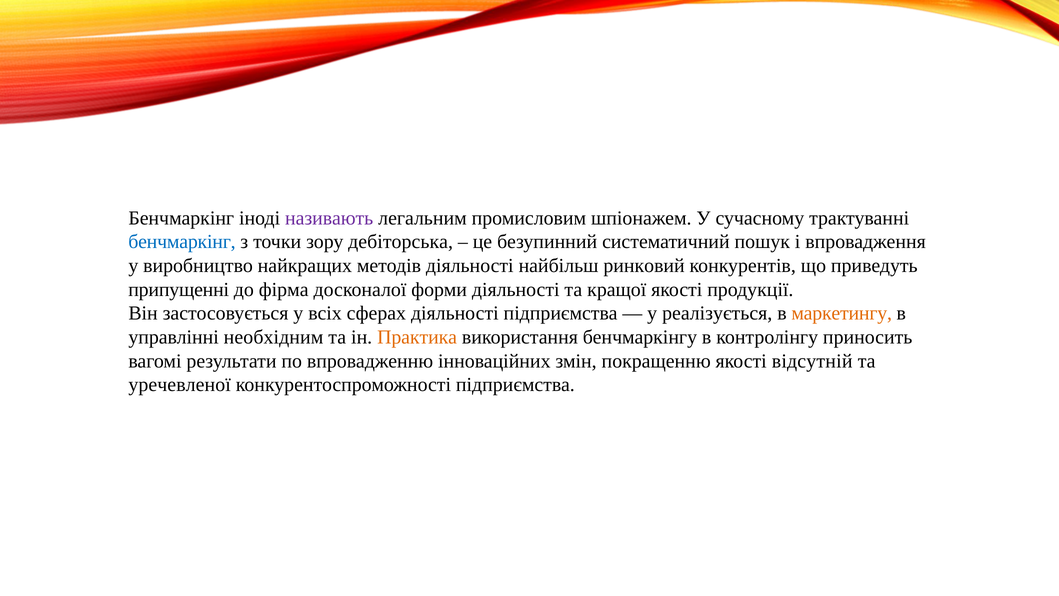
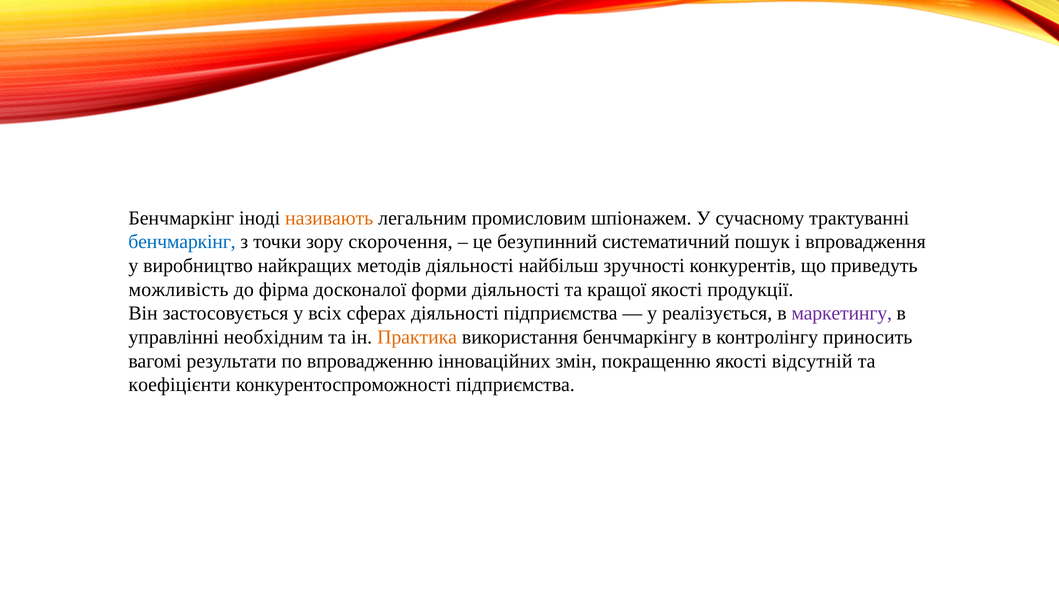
називають colour: purple -> orange (329, 218)
дебіторська: дебіторська -> скорочення (401, 242)
ринковий: ринковий -> зручності (644, 266)
припущенні: припущенні -> можливість (178, 289)
маркетингу colour: orange -> purple (842, 313)
уречевленої: уречевленої -> коефіцієнти (180, 385)
